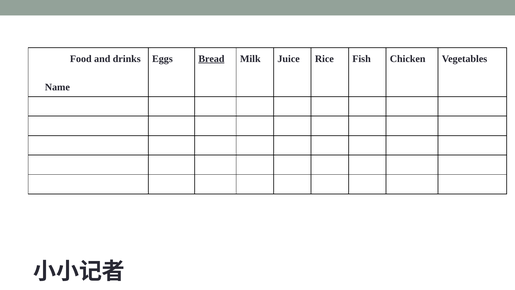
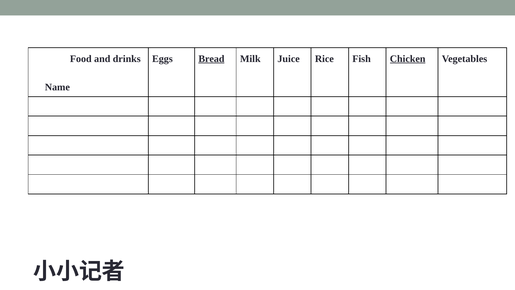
Chicken underline: none -> present (408, 59)
